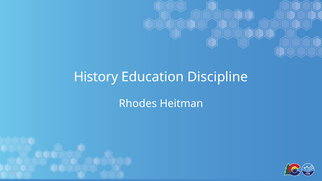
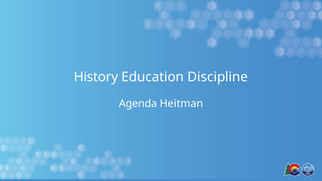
Rhodes: Rhodes -> Agenda (138, 104)
